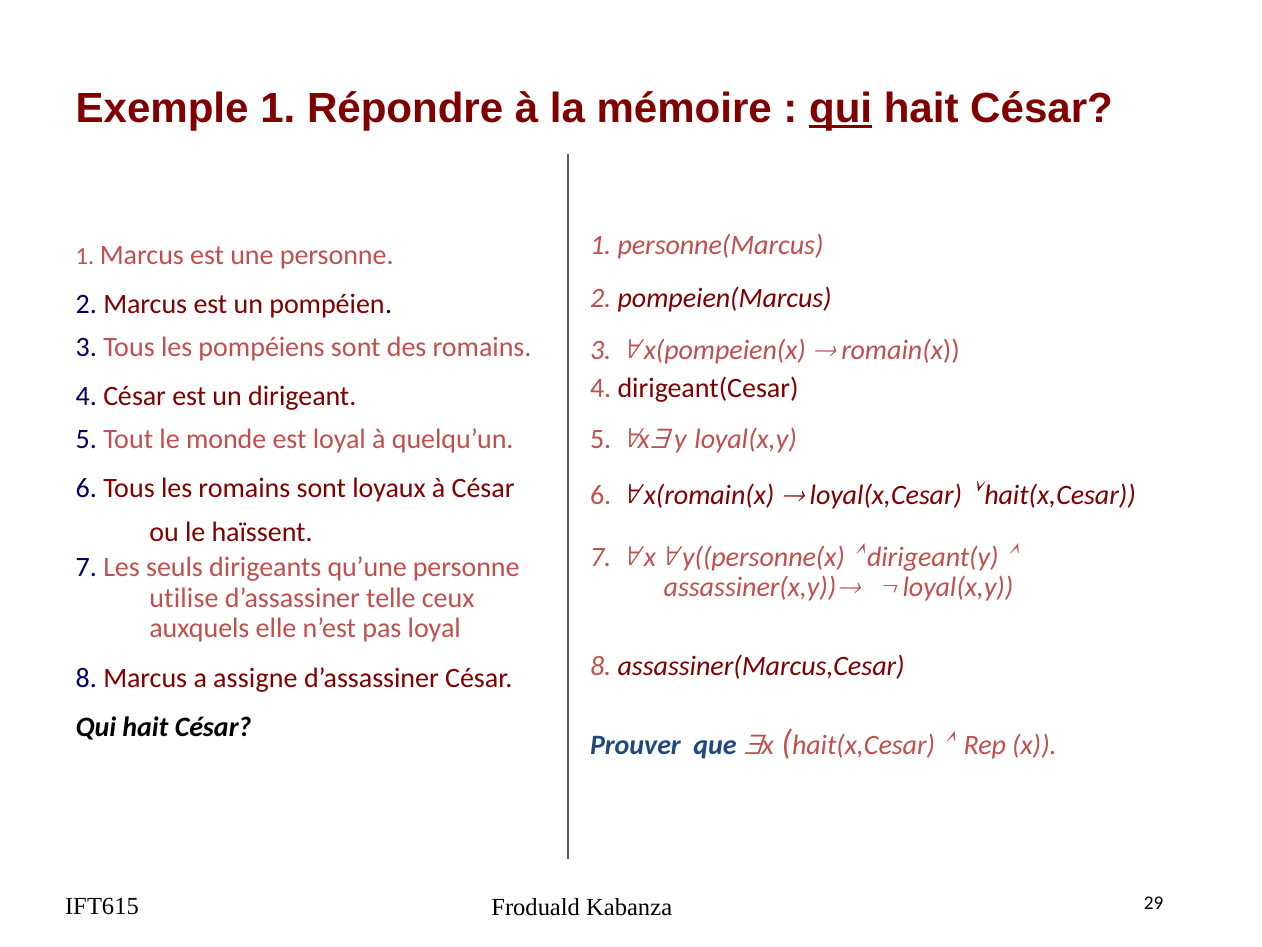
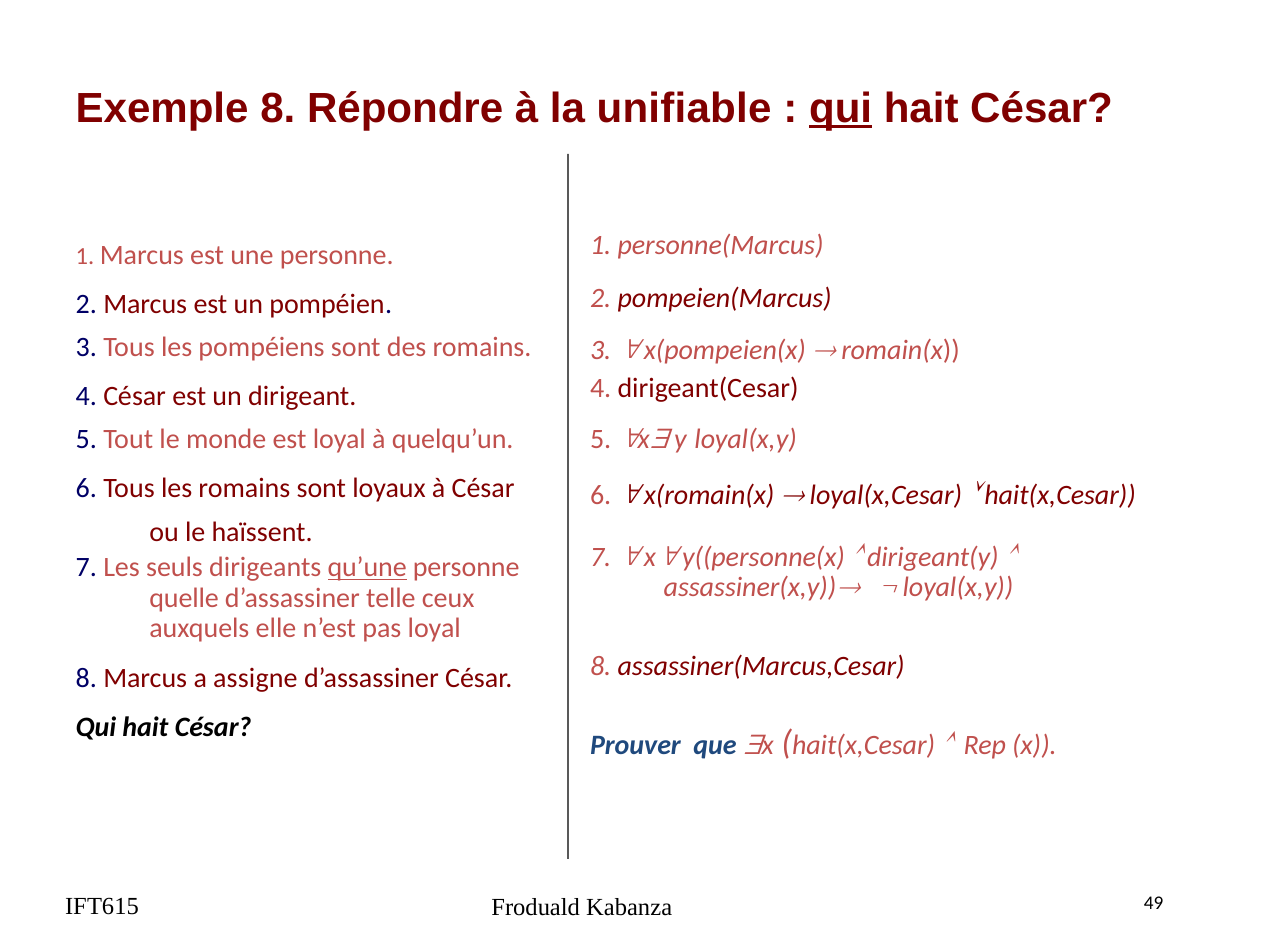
Exemple 1: 1 -> 8 (278, 108)
mémoire: mémoire -> unifiable (684, 108)
qu’une underline: none -> present (367, 567)
utilise: utilise -> quelle (184, 598)
29: 29 -> 49 (1154, 903)
